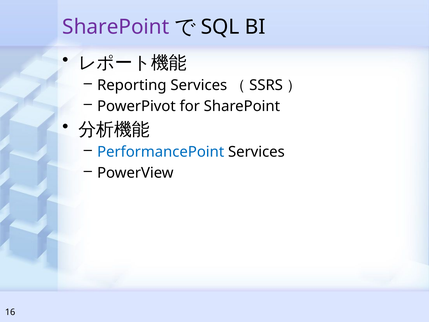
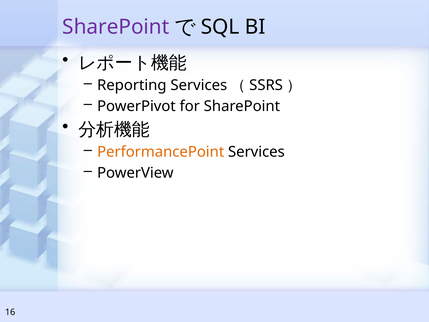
PerformancePoint colour: blue -> orange (161, 152)
